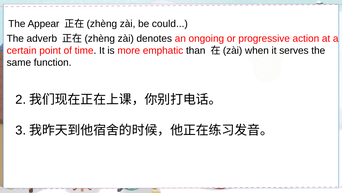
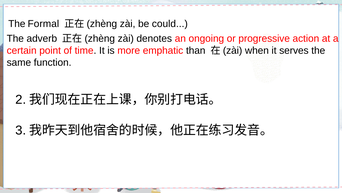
Appear: Appear -> Formal (43, 24)
